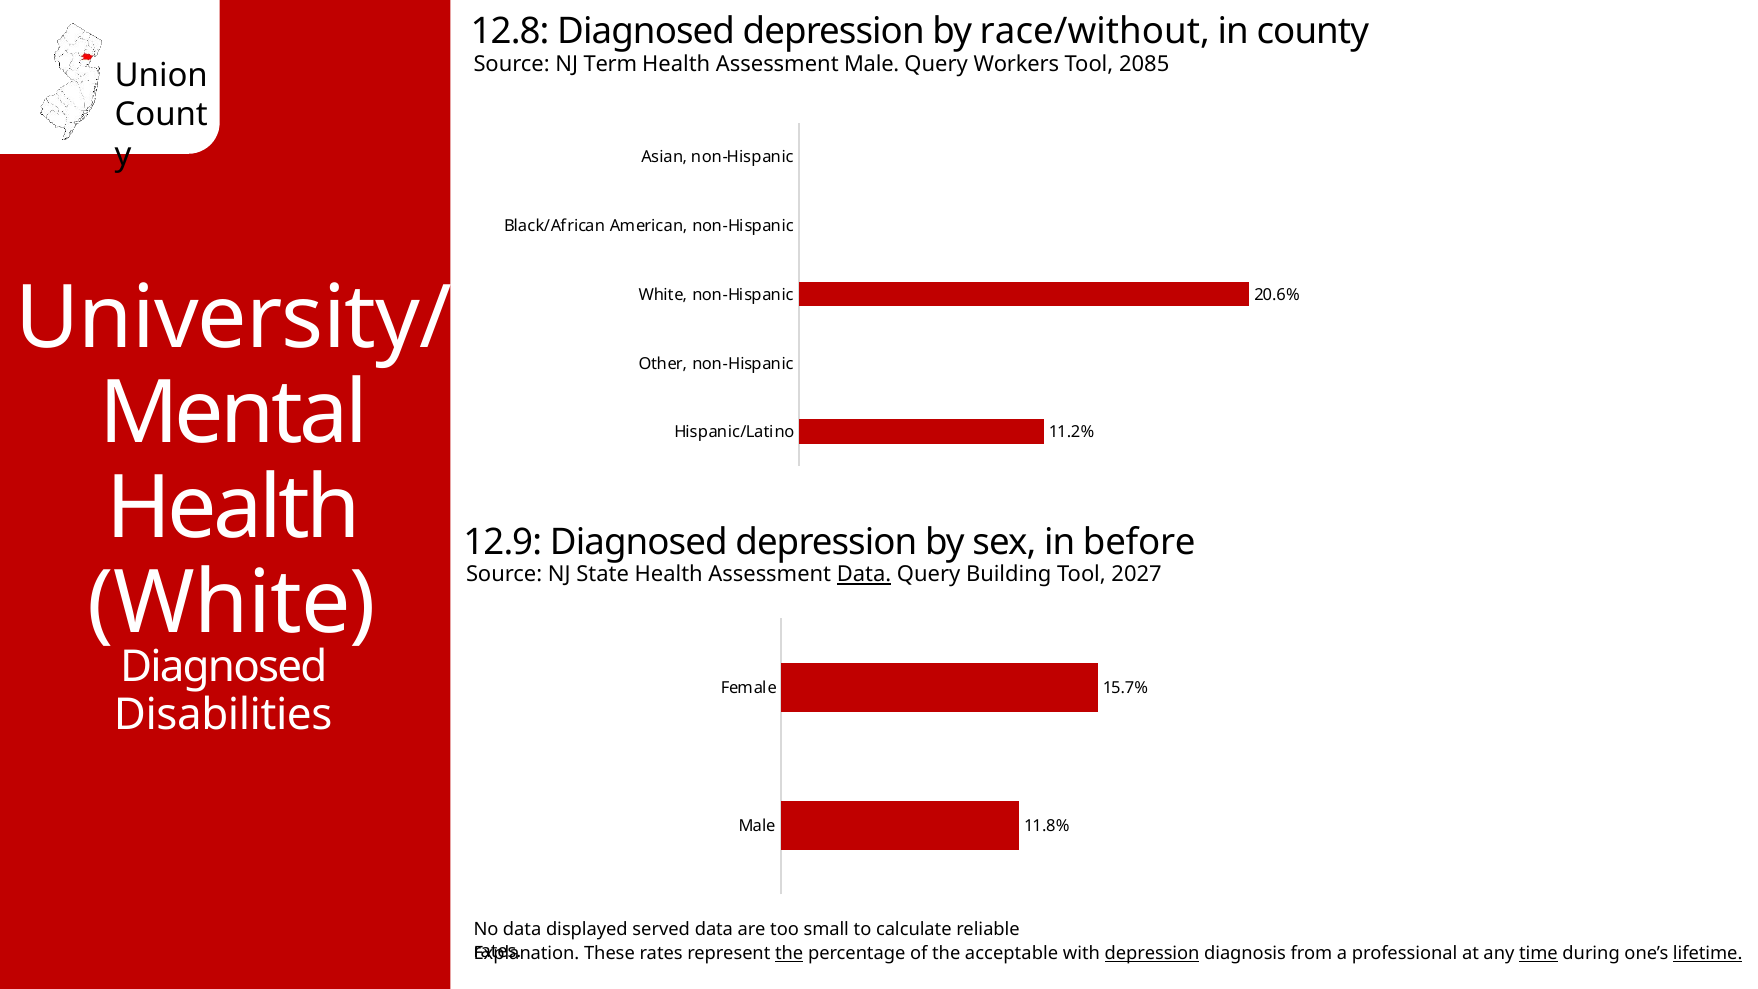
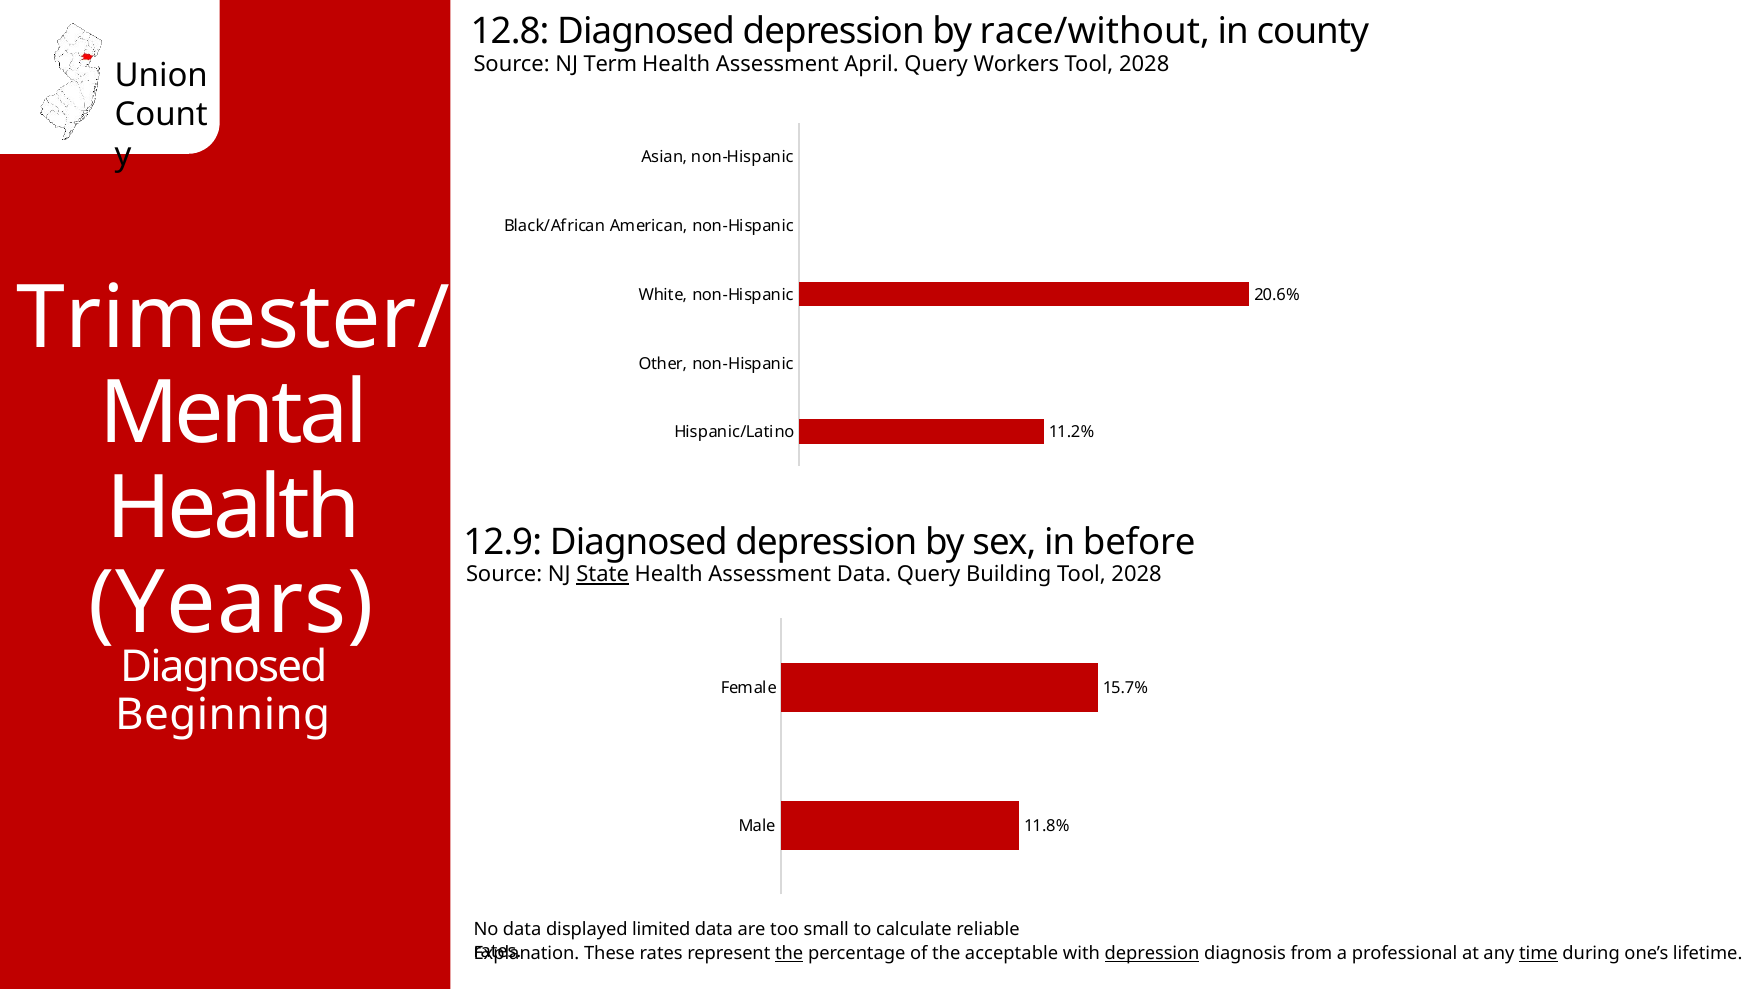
Assessment Male: Male -> April (872, 64)
2085: 2085 -> 2028 (1144, 64)
University/: University/ -> Trimester/ (233, 318)
State underline: none -> present (603, 574)
Data underline: present -> none (864, 574)
Building Tool 2027: 2027 -> 2028 (1137, 574)
White: White -> Years (231, 603)
Disabilities: Disabilities -> Beginning (223, 715)
served: served -> limited (661, 929)
lifetime underline: present -> none (1708, 954)
